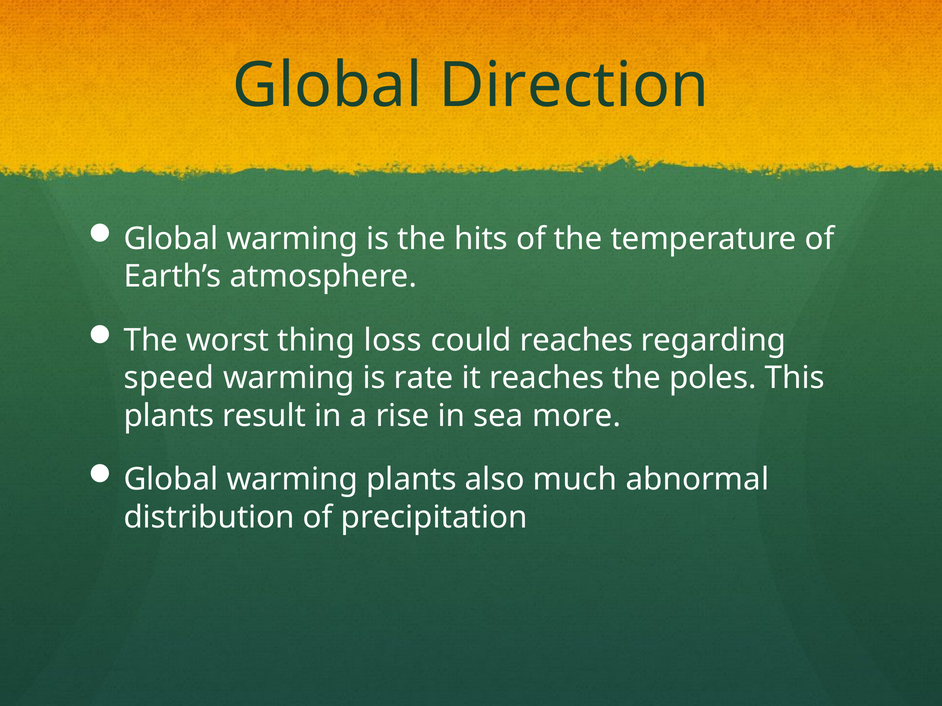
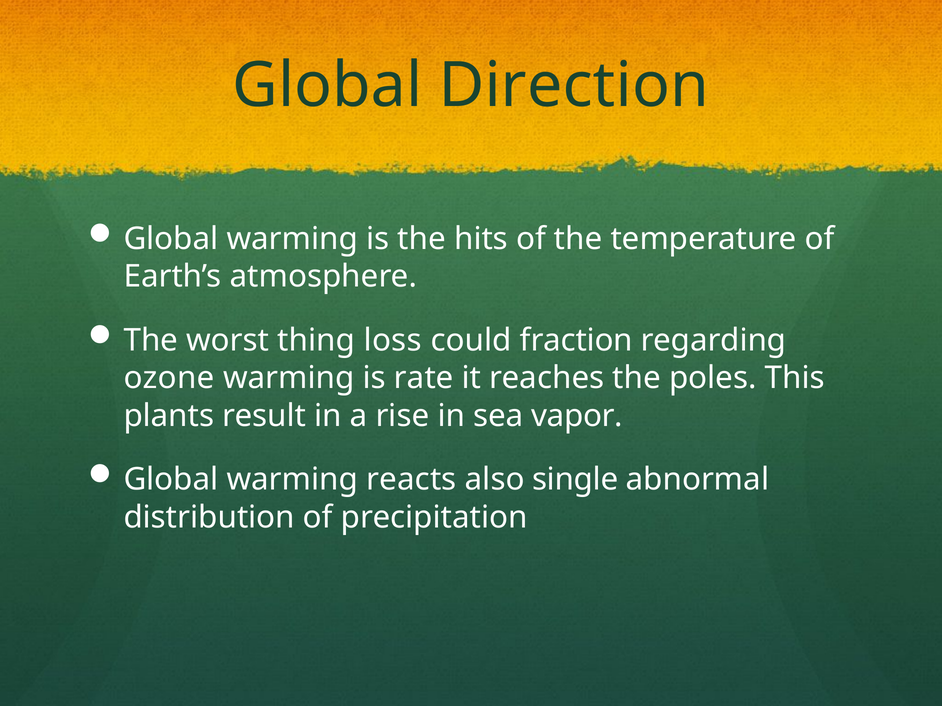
could reaches: reaches -> fraction (576, 341)
speed: speed -> ozone (169, 378)
more: more -> vapor (577, 416)
warming plants: plants -> reacts (411, 480)
much: much -> single (575, 480)
